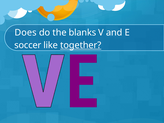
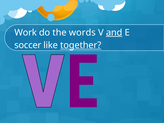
Does: Does -> Work (26, 33)
blanks: blanks -> words (82, 33)
and underline: none -> present (114, 33)
